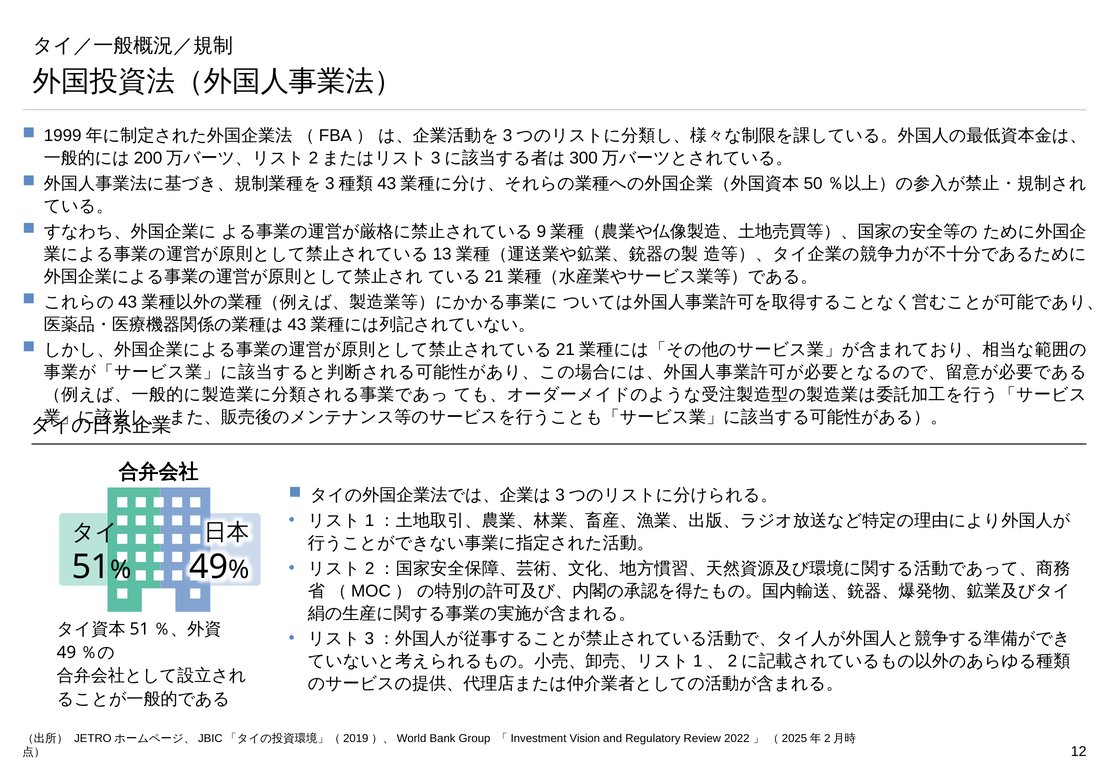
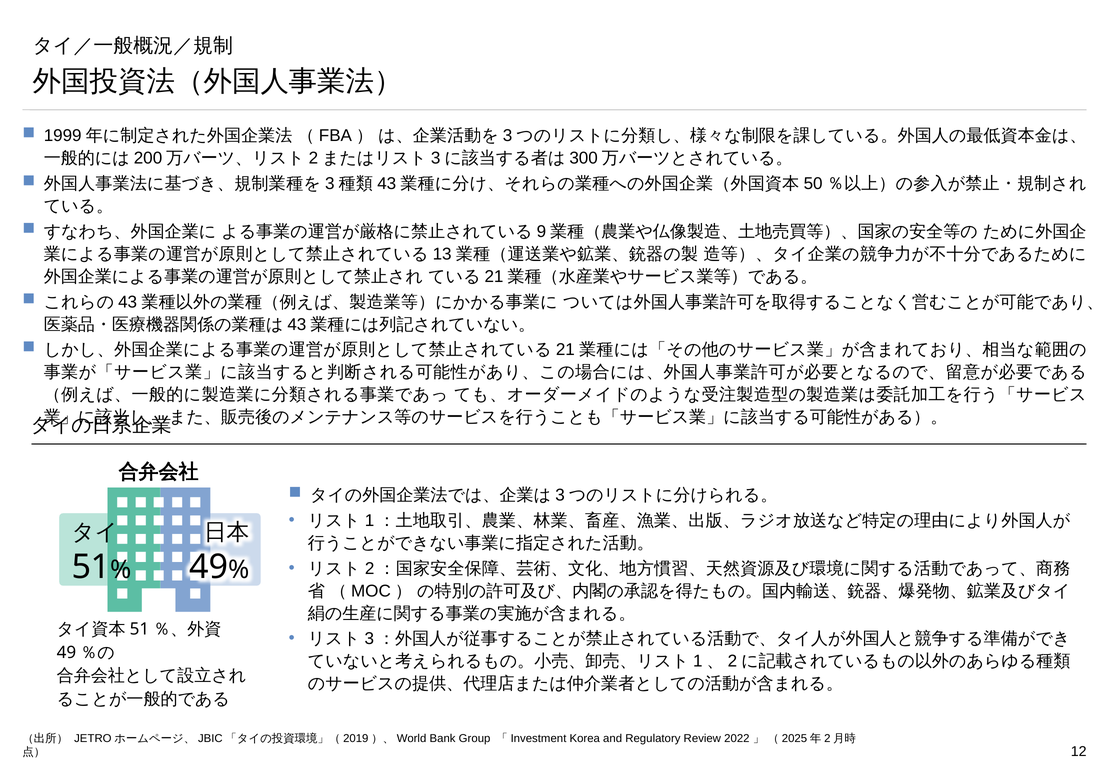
Vision: Vision -> Korea (585, 738)
